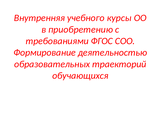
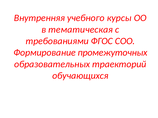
приобретению: приобретению -> тематическая (81, 30)
деятельностью: деятельностью -> промежуточных (113, 53)
